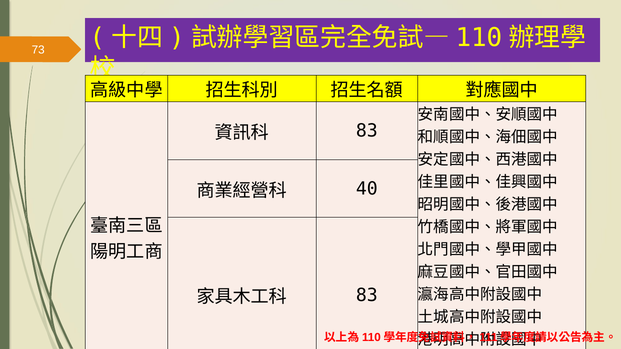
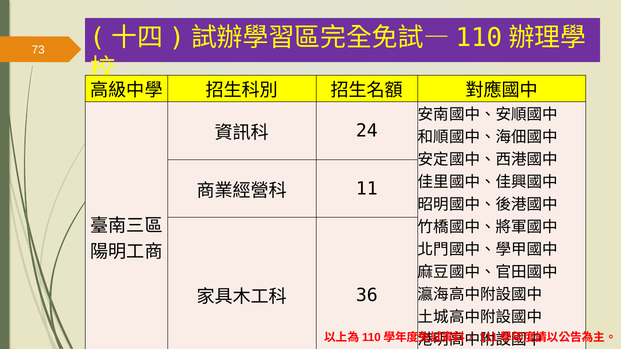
83: 83 -> 24 (367, 131)
40: 40 -> 11 (367, 189)
83: 83 -> 36 (367, 295)
